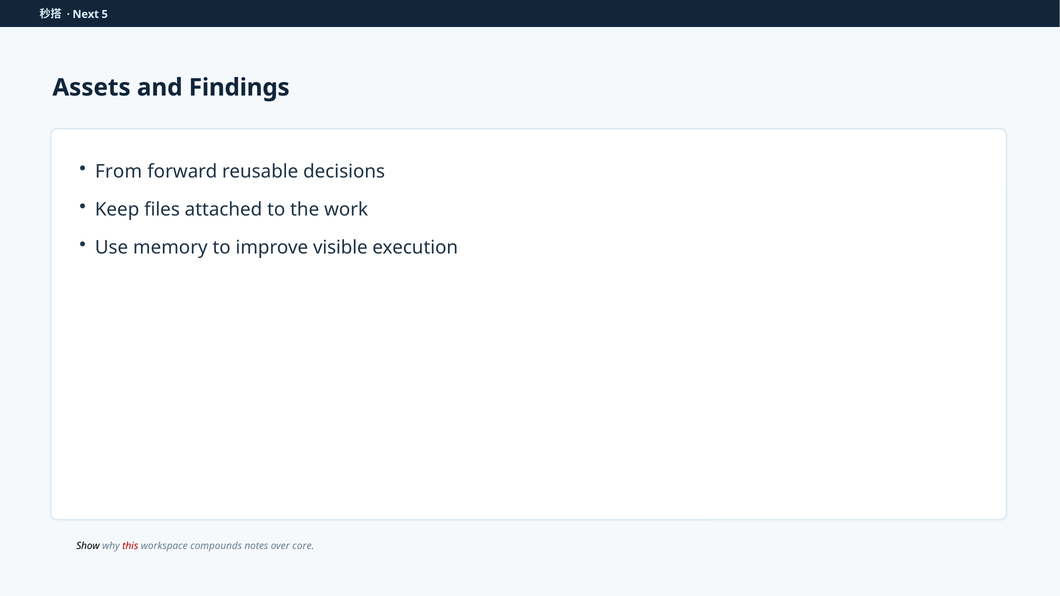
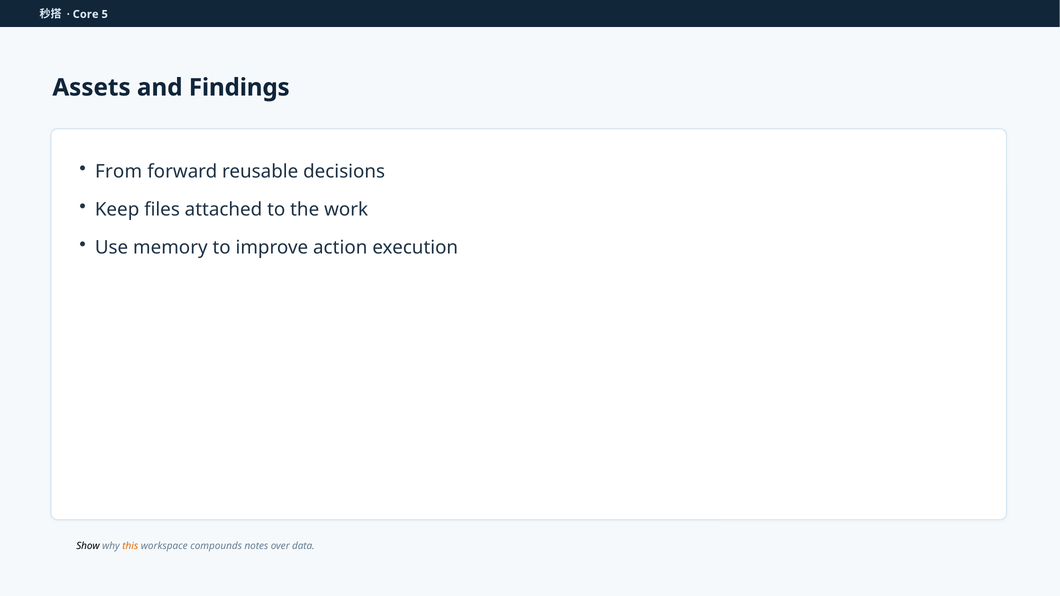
Next: Next -> Core (86, 14)
visible: visible -> action (340, 248)
this colour: red -> orange (130, 546)
core: core -> data (303, 546)
